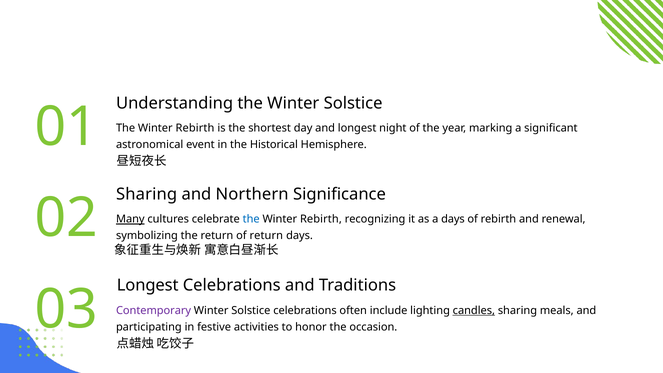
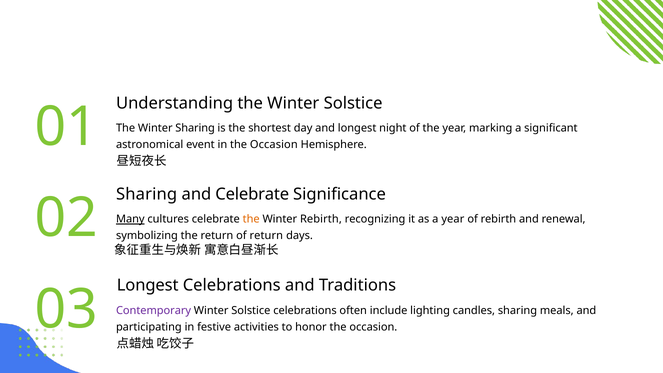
Rebirth: Rebirth -> Sharing (195, 128)
in the Historical: Historical -> Occasion (274, 145)
and Northern: Northern -> Celebrate (252, 194)
the colour: blue -> orange (251, 219)
a days: days -> year (453, 219)
candles underline: present -> none (474, 310)
